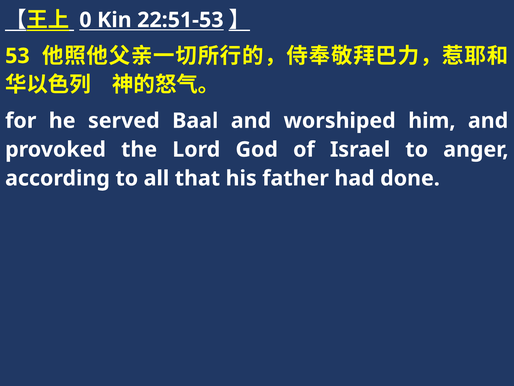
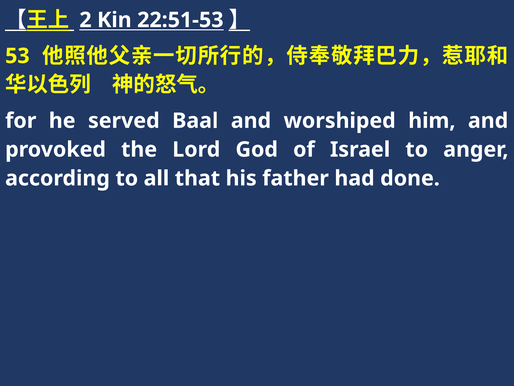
0: 0 -> 2 (85, 20)
